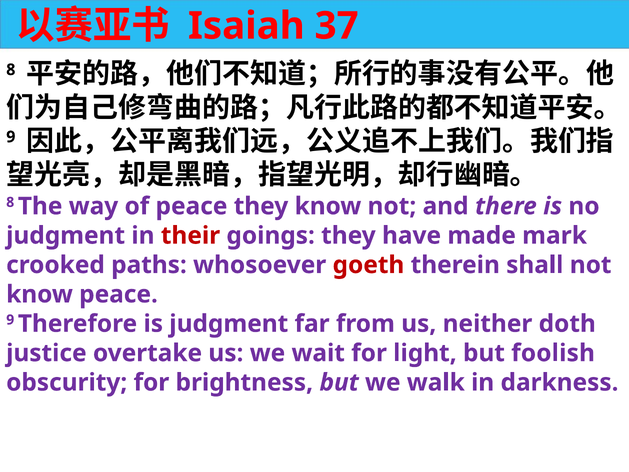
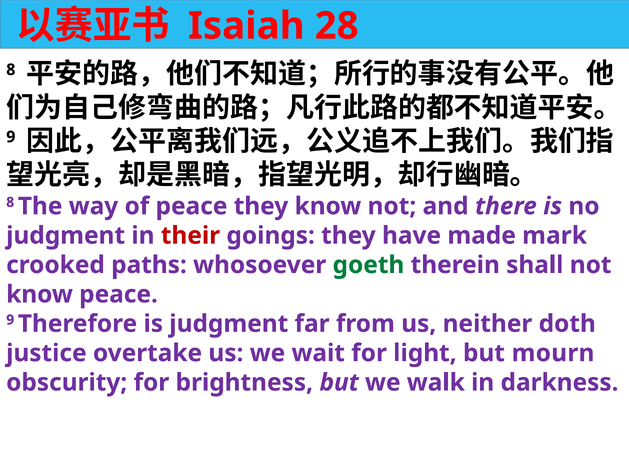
37: 37 -> 28 (337, 26)
goeth colour: red -> green (368, 265)
foolish: foolish -> mourn (553, 353)
